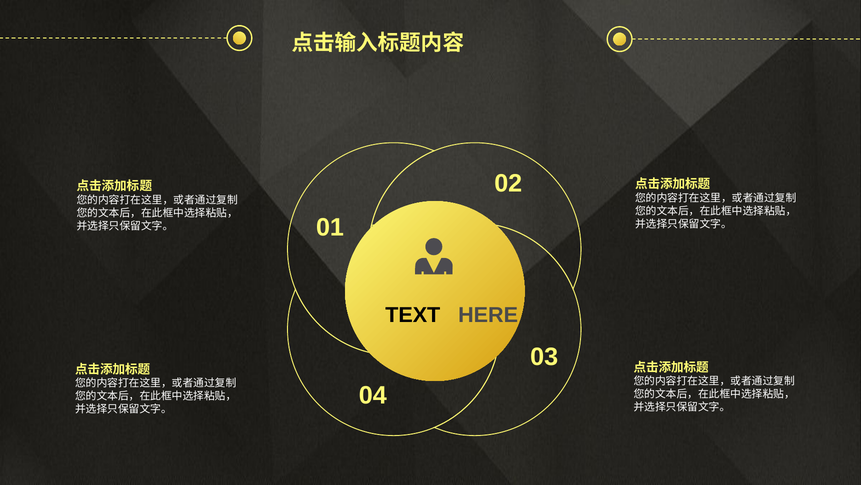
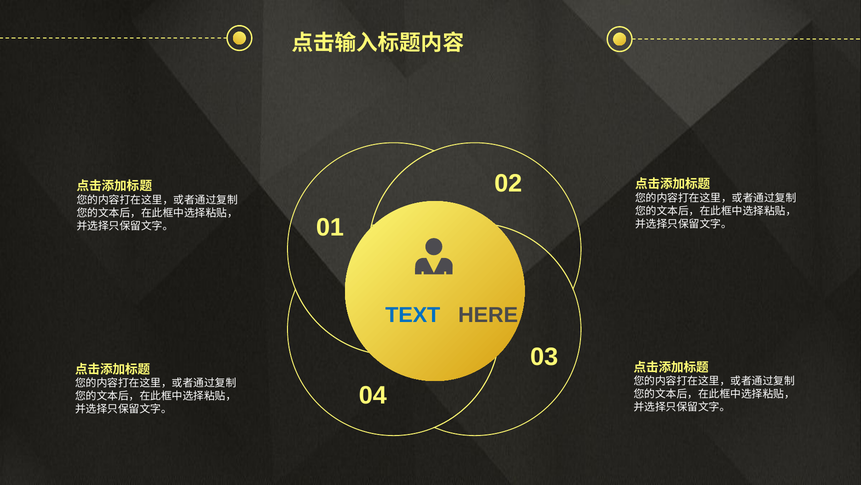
TEXT colour: black -> blue (413, 315)
